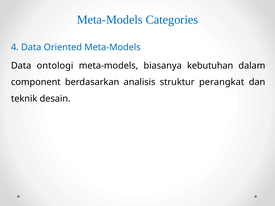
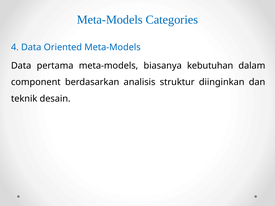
ontologi: ontologi -> pertama (55, 66)
perangkat: perangkat -> diinginkan (222, 82)
